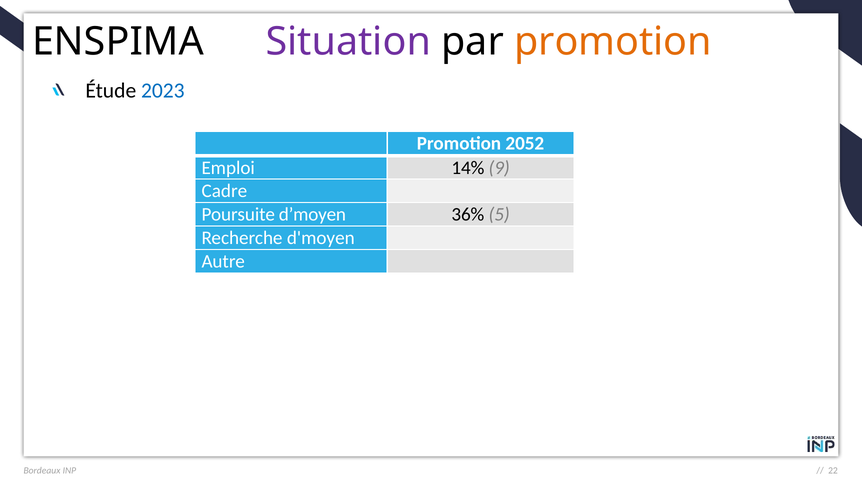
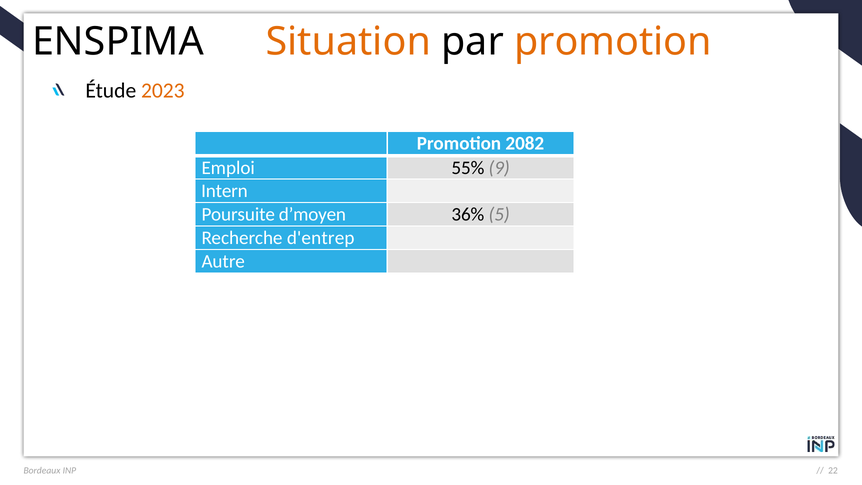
Situation colour: purple -> orange (348, 42)
2023 colour: blue -> orange (163, 91)
2052: 2052 -> 2082 (525, 143)
14%: 14% -> 55% (468, 168)
Cadre: Cadre -> Intern (224, 191)
d'moyen: d'moyen -> d'entrep (321, 238)
